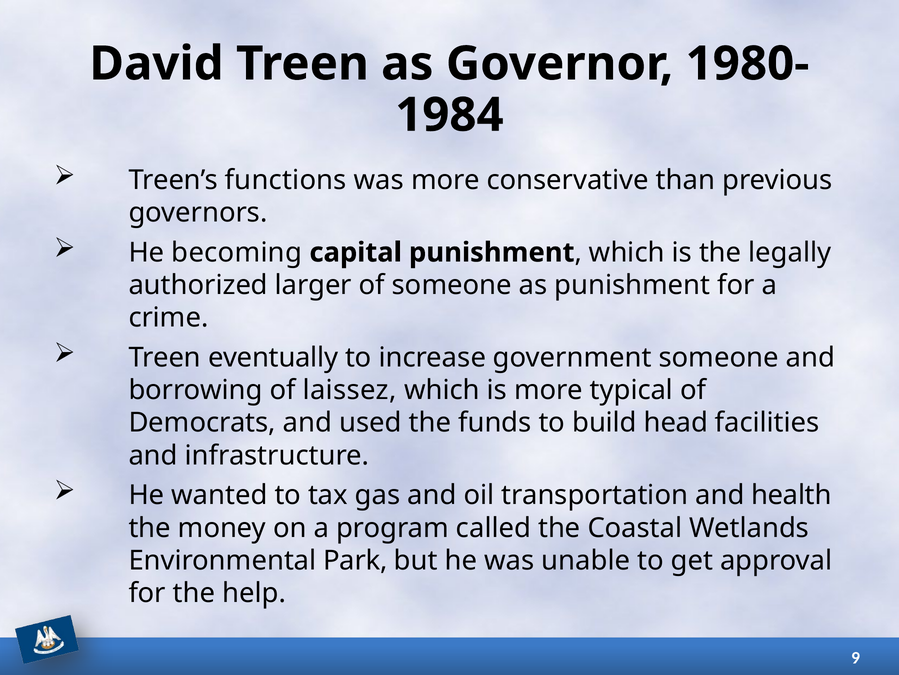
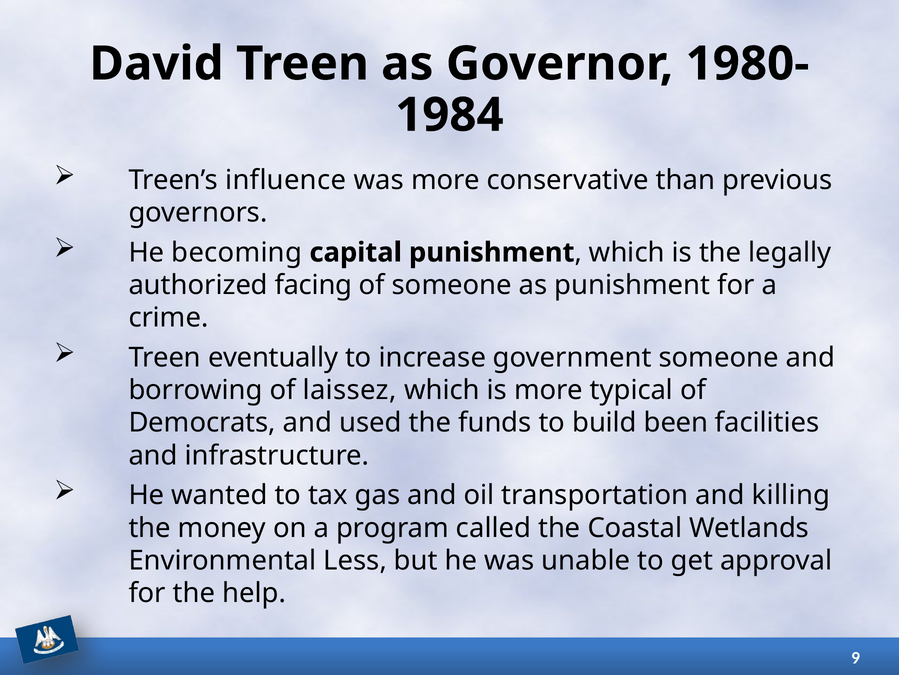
functions: functions -> influence (286, 180)
larger: larger -> facing (313, 285)
head: head -> been (676, 422)
health: health -> killing (791, 495)
Park: Park -> Less (355, 560)
